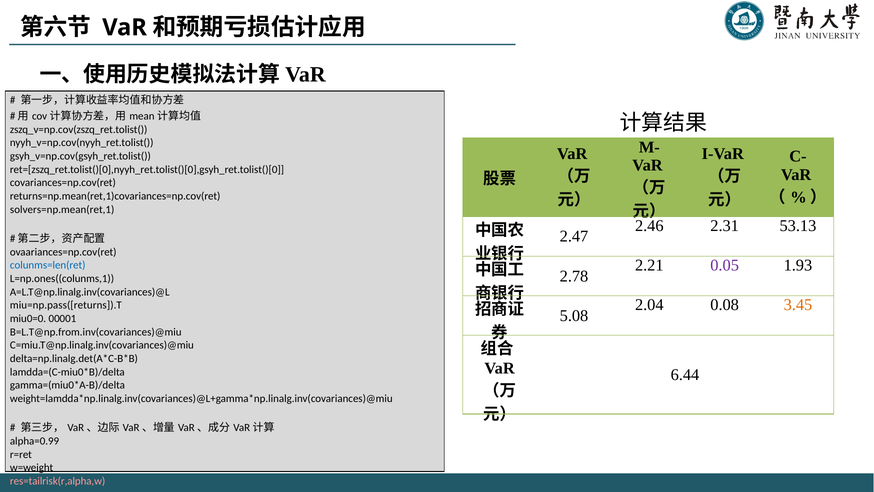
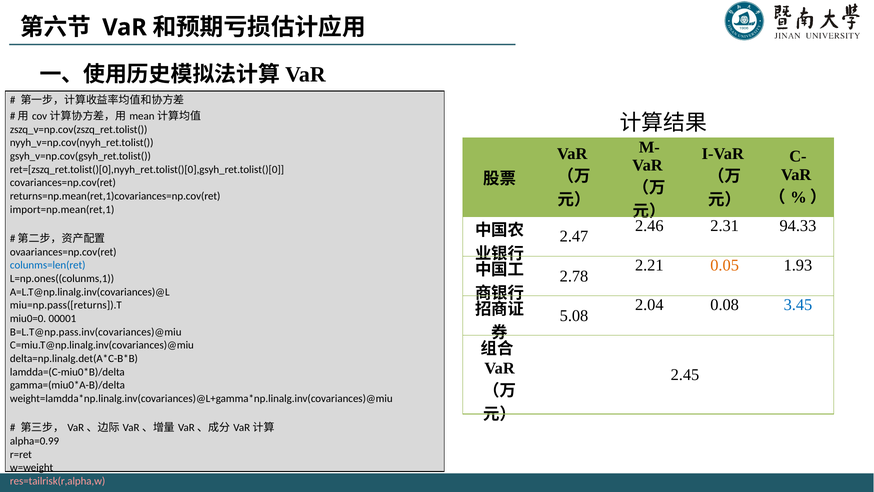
solvers=np.mean(ret,1: solvers=np.mean(ret,1 -> import=np.mean(ret,1 (62, 209)
53.13: 53.13 -> 94.33 (798, 226)
0.05 colour: purple -> orange (725, 265)
3.45 colour: orange -> blue (798, 305)
B=L.T@np.from.inv(covariances)@miu: B=L.T@np.from.inv(covariances)@miu -> B=L.T@np.pass.inv(covariances)@miu (96, 332)
6.44: 6.44 -> 2.45 (685, 375)
